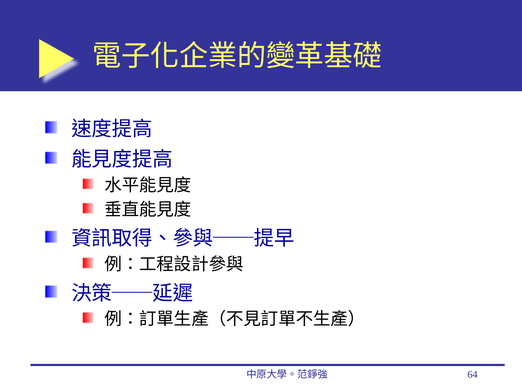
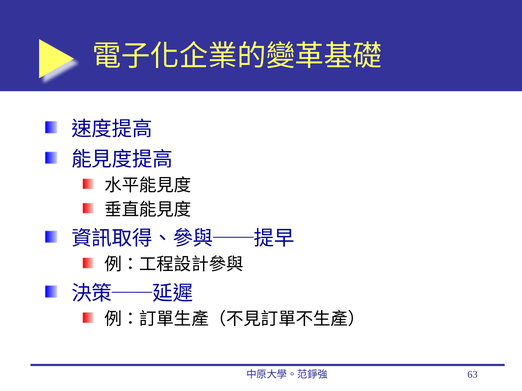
64: 64 -> 63 (473, 375)
